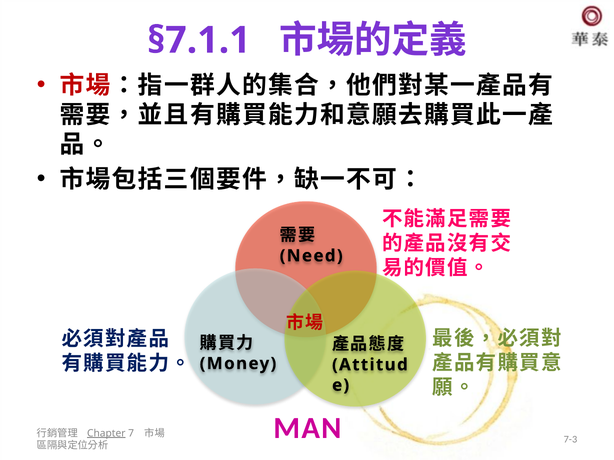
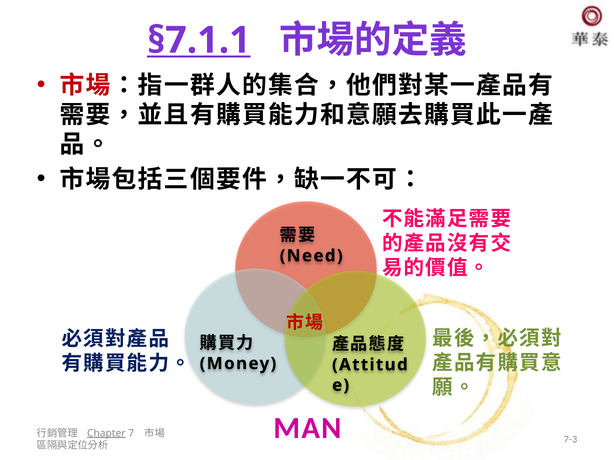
§7.1.1 underline: none -> present (199, 40)
